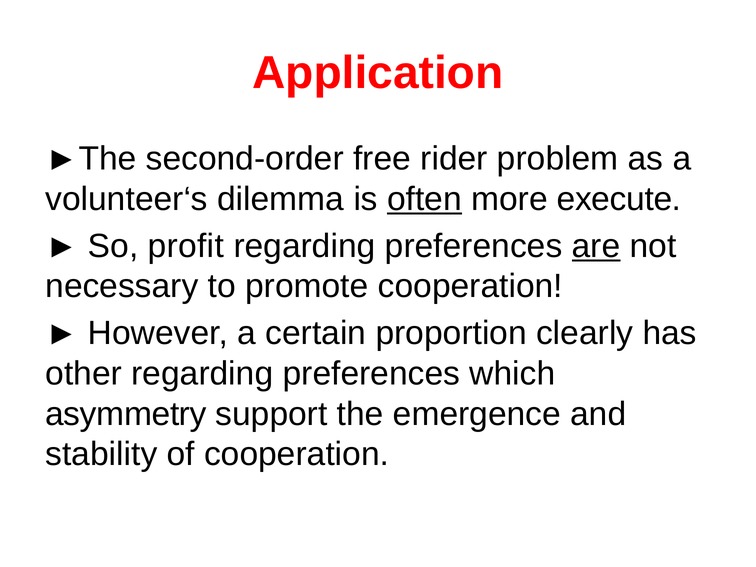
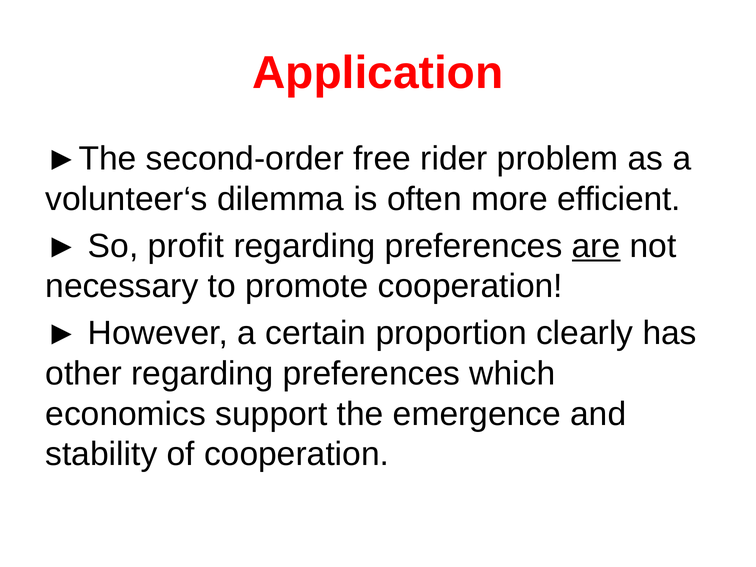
often underline: present -> none (424, 199)
execute: execute -> efficient (619, 199)
asymmetry: asymmetry -> economics (126, 414)
